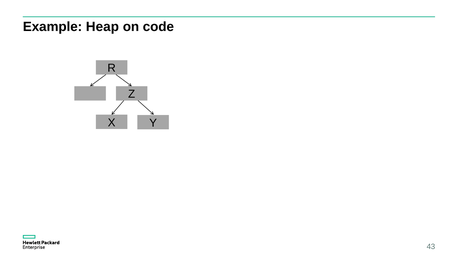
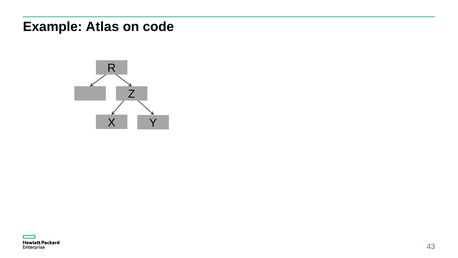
Heap: Heap -> Atlas (102, 27)
